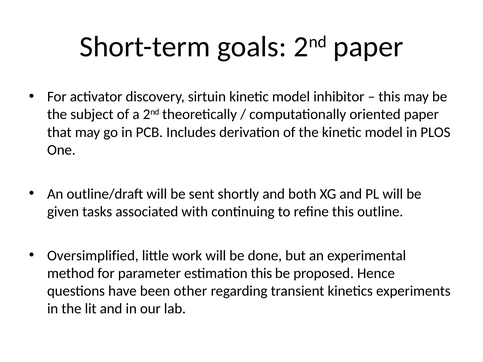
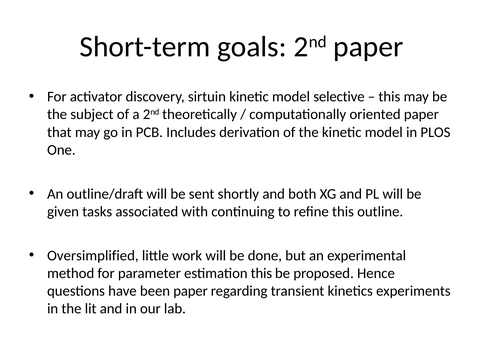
inhibitor: inhibitor -> selective (339, 97)
been other: other -> paper (191, 291)
